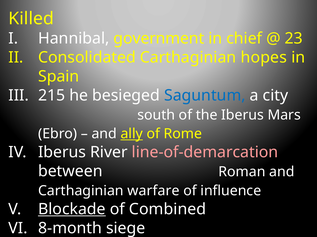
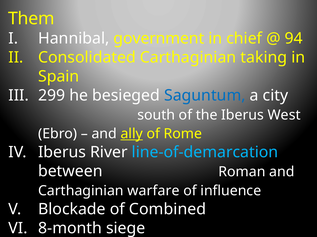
Killed: Killed -> Them (31, 19)
23: 23 -> 94 (294, 39)
hopes: hopes -> taking (264, 58)
215: 215 -> 299 (52, 96)
Mars: Mars -> West (284, 115)
line-of-demarcation colour: pink -> light blue (205, 153)
Blockade underline: present -> none (72, 210)
